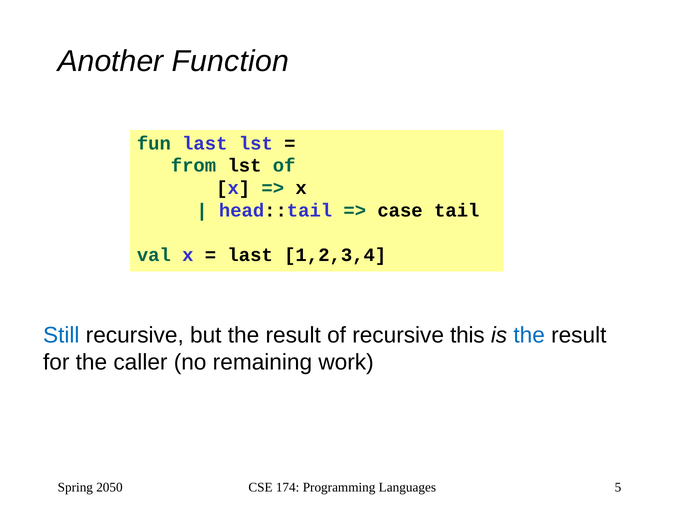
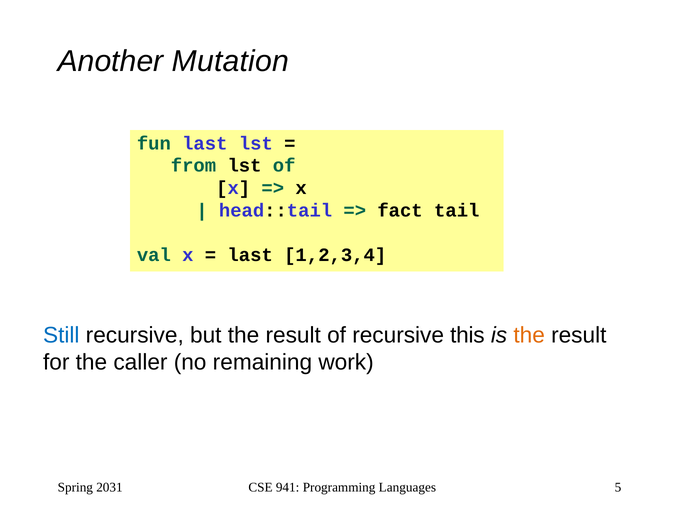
Function: Function -> Mutation (230, 61)
case: case -> fact (400, 210)
the colour: blue -> orange (529, 335)
2050: 2050 -> 2031 (109, 488)
174: 174 -> 941 (288, 488)
